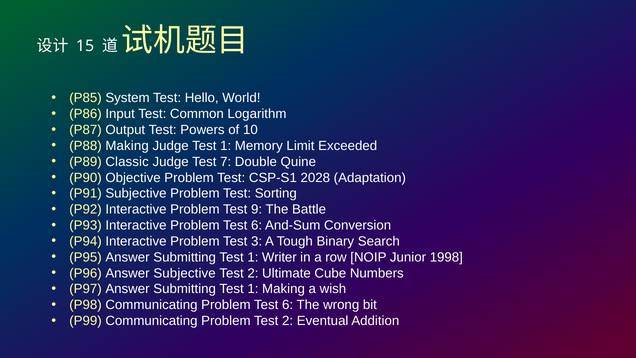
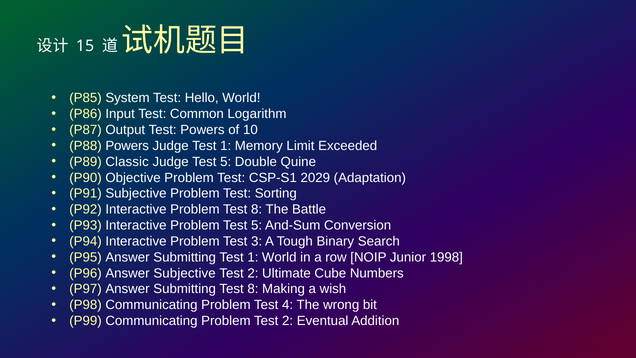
P88 Making: Making -> Powers (127, 146)
Judge Test 7: 7 -> 5 (226, 162)
2028: 2028 -> 2029 (315, 178)
Problem Test 9: 9 -> 8 (257, 209)
Interactive Problem Test 6: 6 -> 5 (257, 225)
1 Writer: Writer -> World (279, 257)
1: 1 -> 8 (253, 289)
Communicating Problem Test 6: 6 -> 4 (288, 305)
